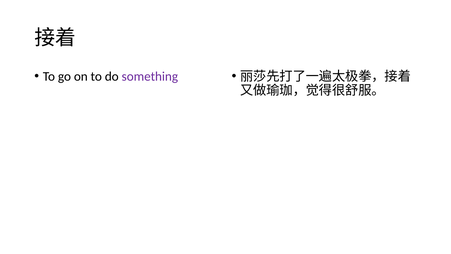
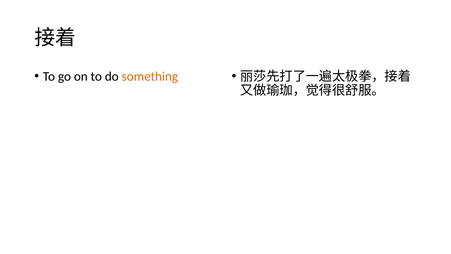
something colour: purple -> orange (150, 76)
